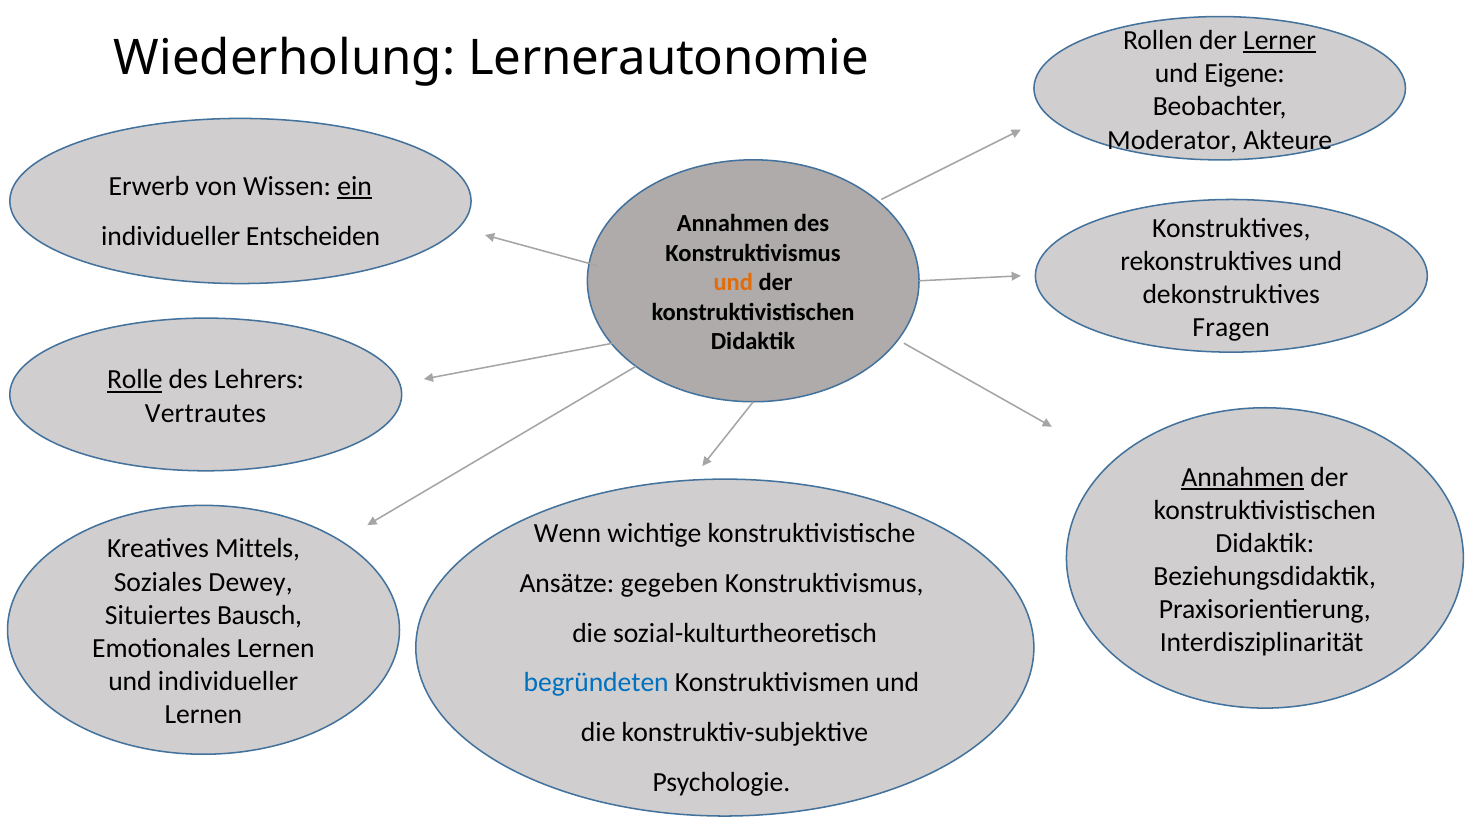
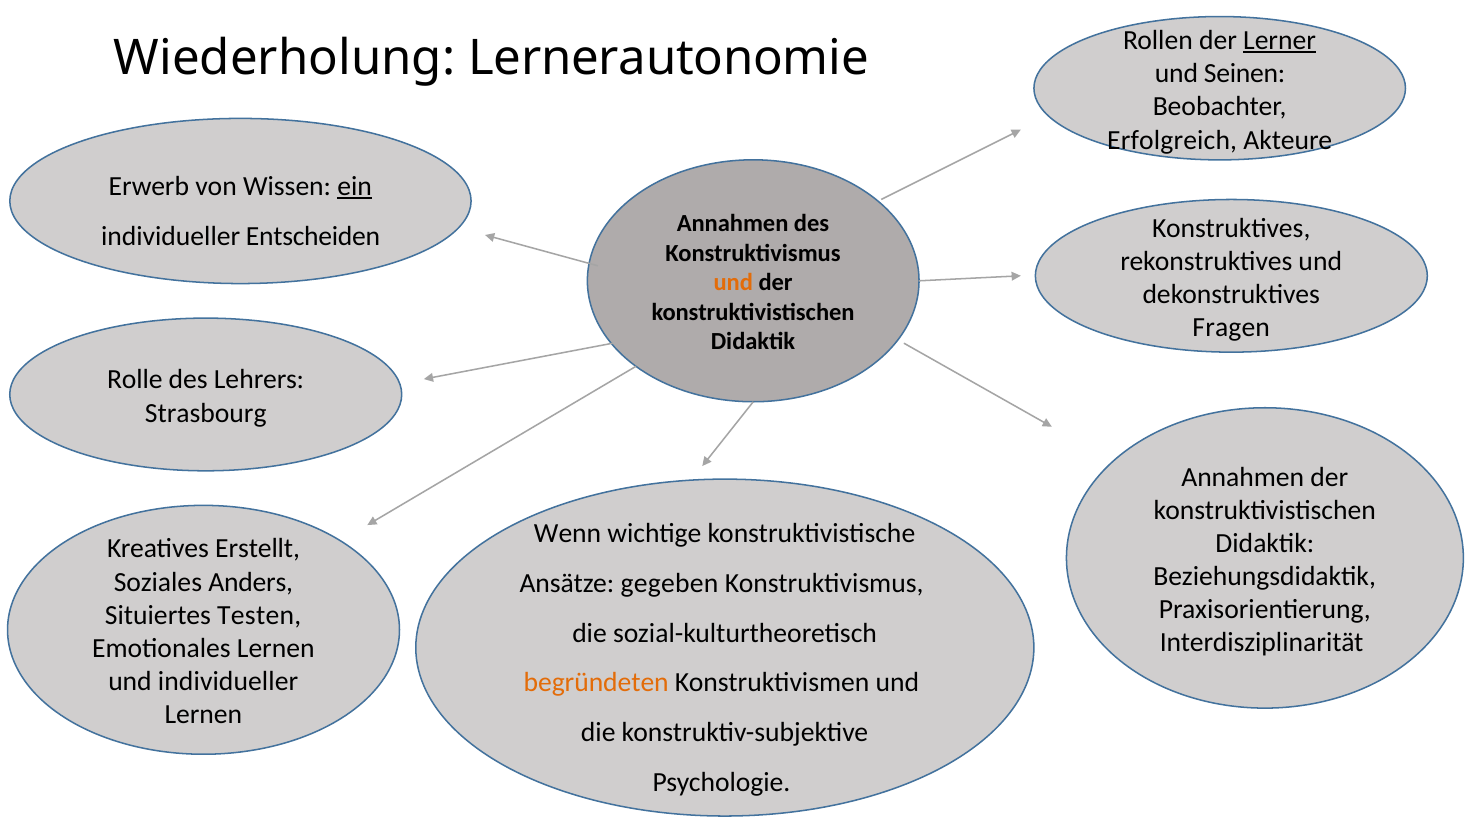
Eigene: Eigene -> Seinen (1245, 74)
Moderator: Moderator -> Erfolgreich (1172, 140)
Rolle underline: present -> none (135, 380)
Vertrautes: Vertrautes -> Strasbourg (206, 413)
Annahmen underline: present -> none (1243, 477)
Mittels: Mittels -> Erstellt (258, 549)
Dewey: Dewey -> Anders (251, 582)
Bausch: Bausch -> Testen (259, 615)
begründeten colour: blue -> orange (596, 683)
